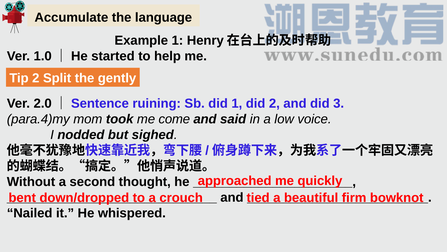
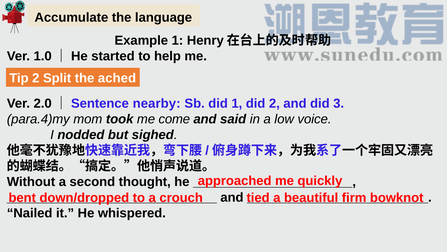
gently: gently -> ached (117, 78)
ruining: ruining -> nearby (157, 103)
